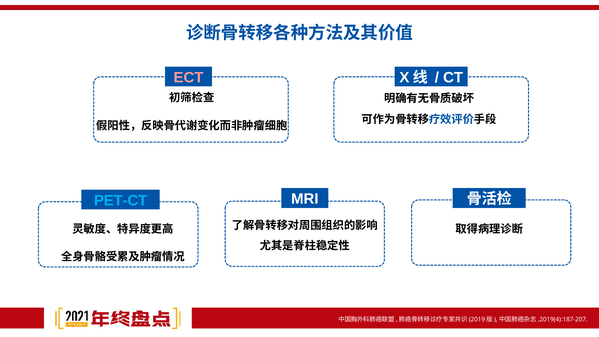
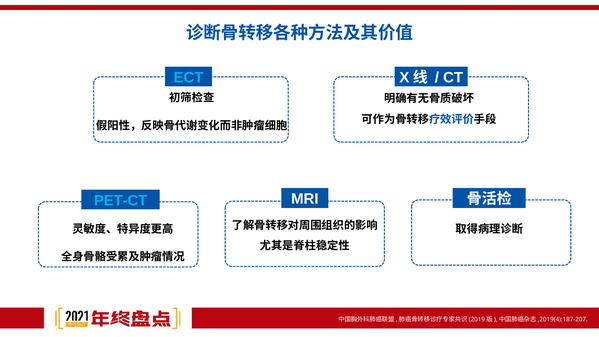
ECT colour: pink -> light blue (189, 78)
